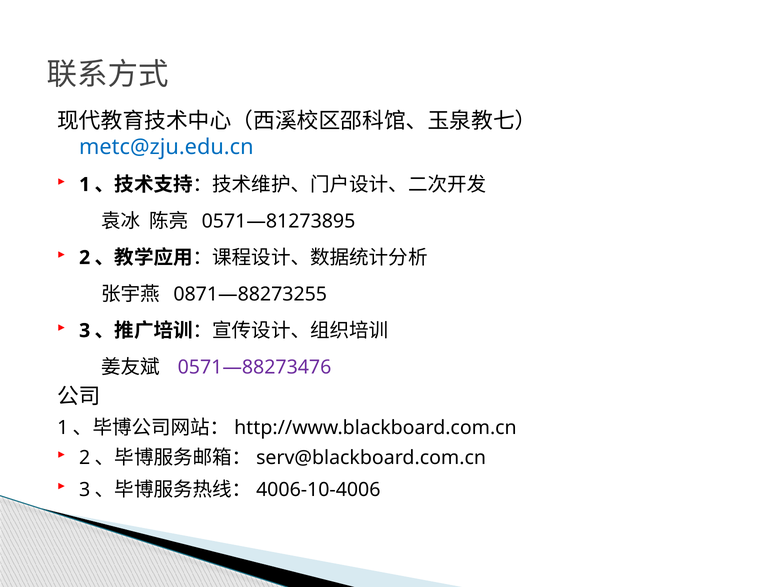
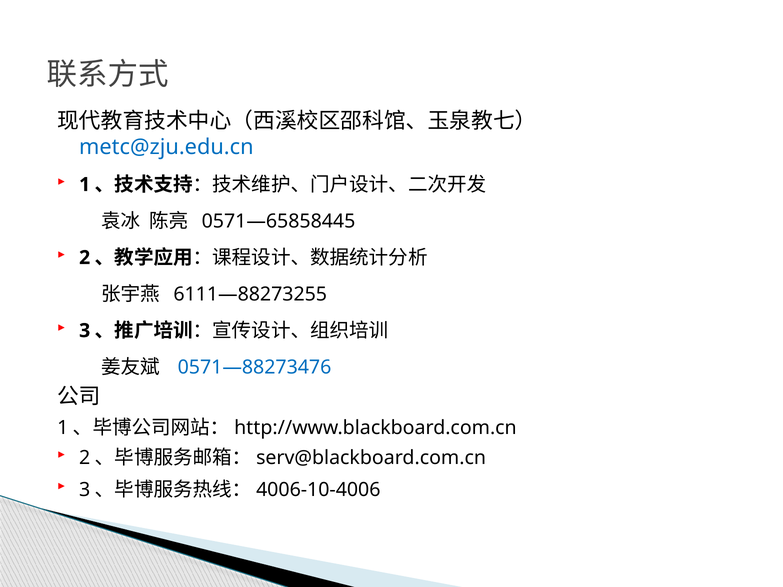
0571—81273895: 0571—81273895 -> 0571—65858445 (279, 221)
0871—88273255: 0871—88273255 -> 6111—88273255 (250, 294)
0571—88273476 colour: purple -> blue (255, 367)
